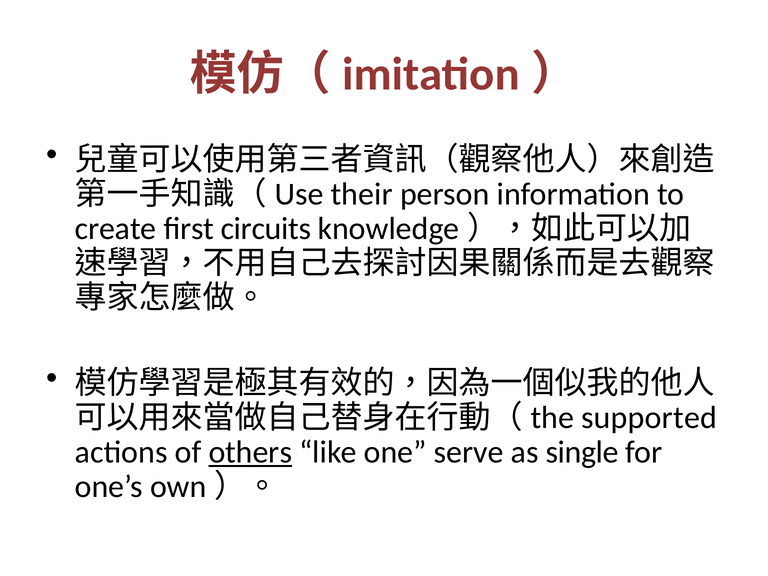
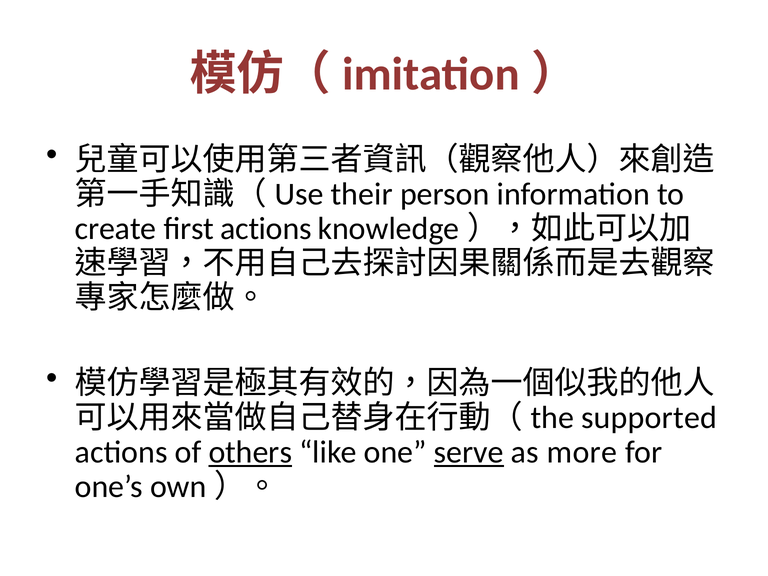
first circuits: circuits -> actions (266, 229)
serve underline: none -> present (469, 452)
single: single -> more (582, 452)
